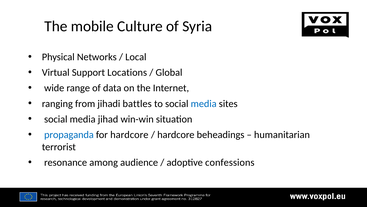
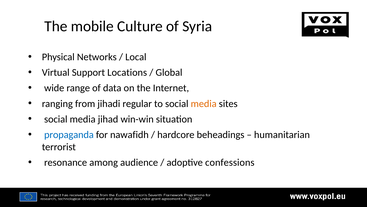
battles: battles -> regular (137, 103)
media colour: blue -> orange (204, 103)
for hardcore: hardcore -> nawafidh (129, 134)
